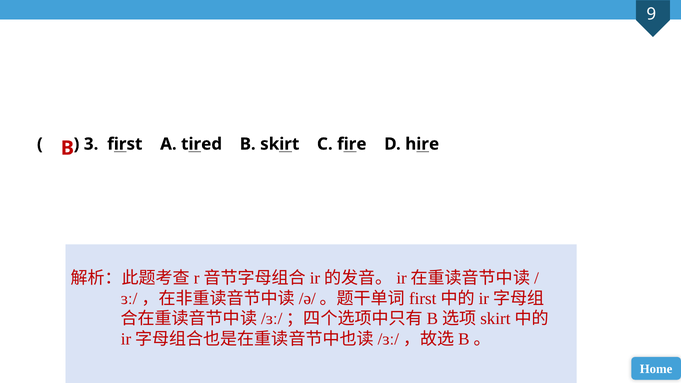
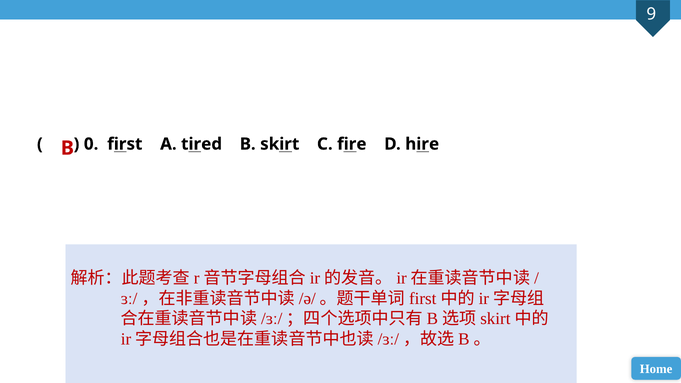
3: 3 -> 0 (91, 144)
